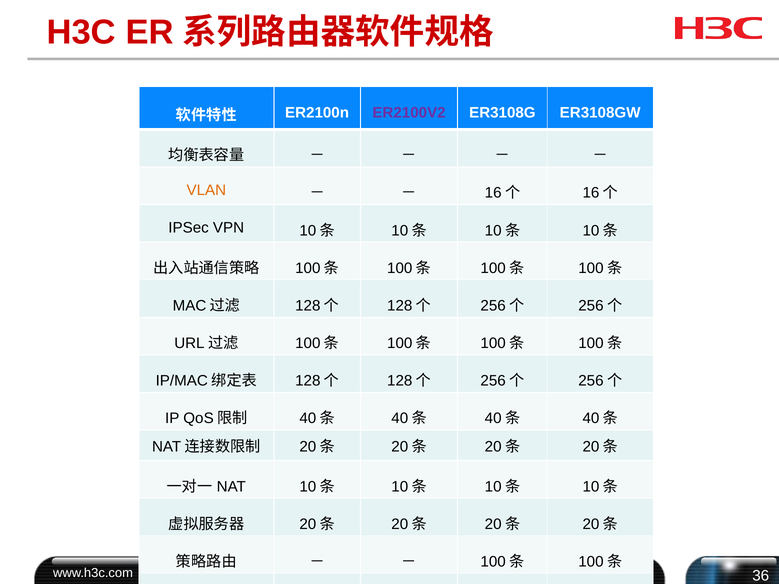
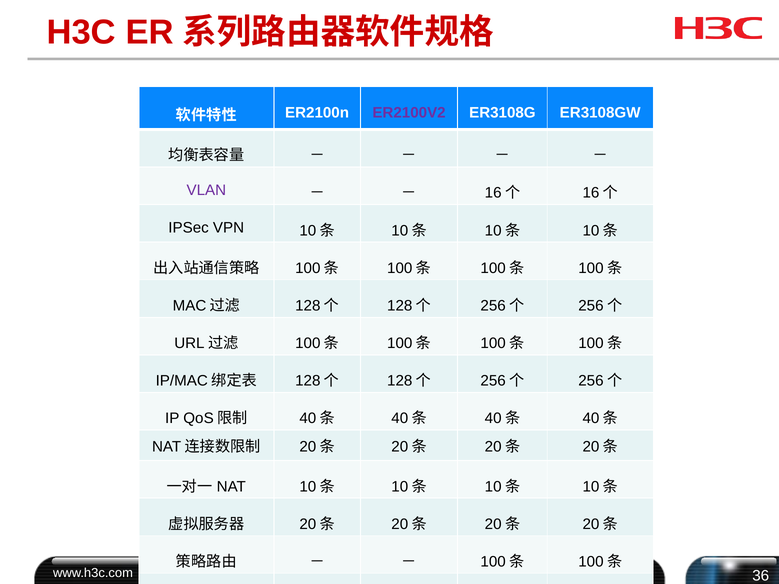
VLAN colour: orange -> purple (206, 190)
